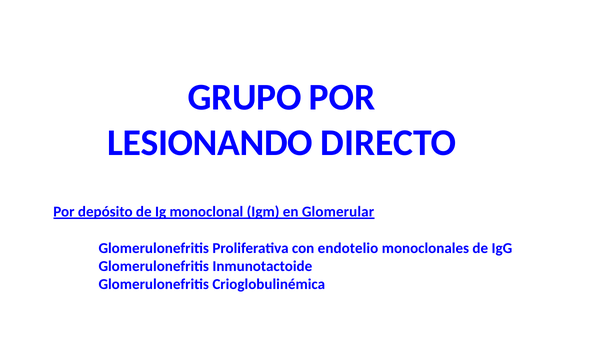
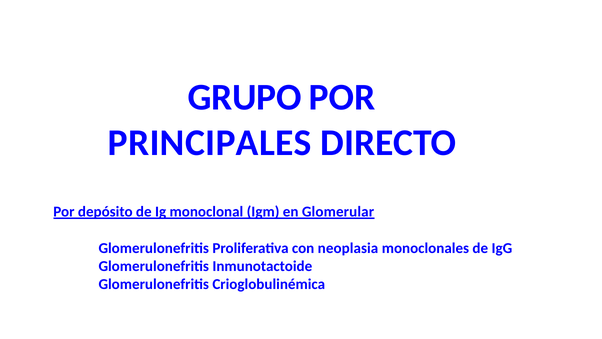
LESIONANDO: LESIONANDO -> PRINCIPALES (210, 143)
endotelio: endotelio -> neoplasia (348, 248)
